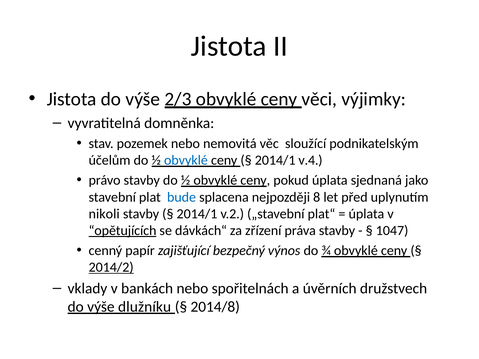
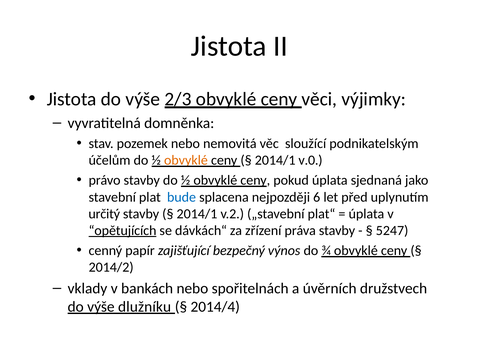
obvyklé colour: blue -> orange (186, 160)
v.4: v.4 -> v.0 (311, 160)
8: 8 -> 6 (317, 197)
nikoli: nikoli -> určitý (104, 214)
1047: 1047 -> 5247 (392, 231)
2014/2 underline: present -> none (111, 267)
2014/8: 2014/8 -> 2014/4 (215, 307)
